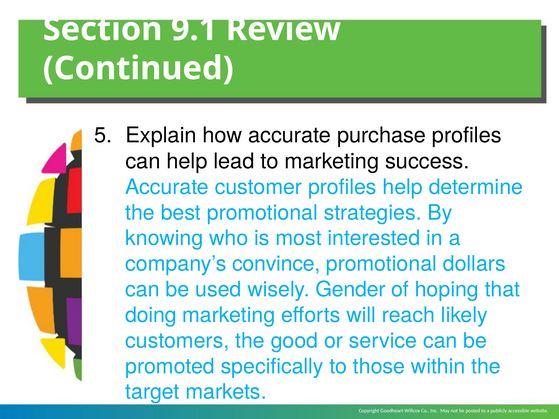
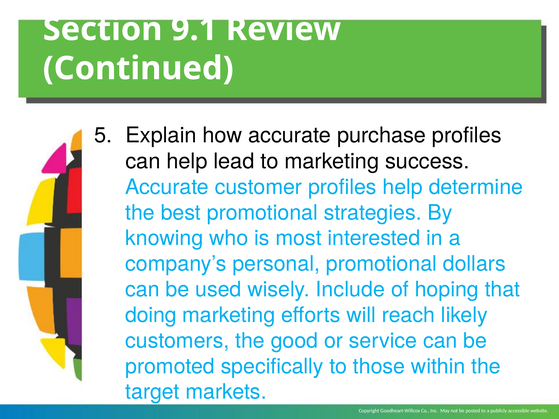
convince: convince -> personal (276, 264)
Gender: Gender -> Include (350, 290)
